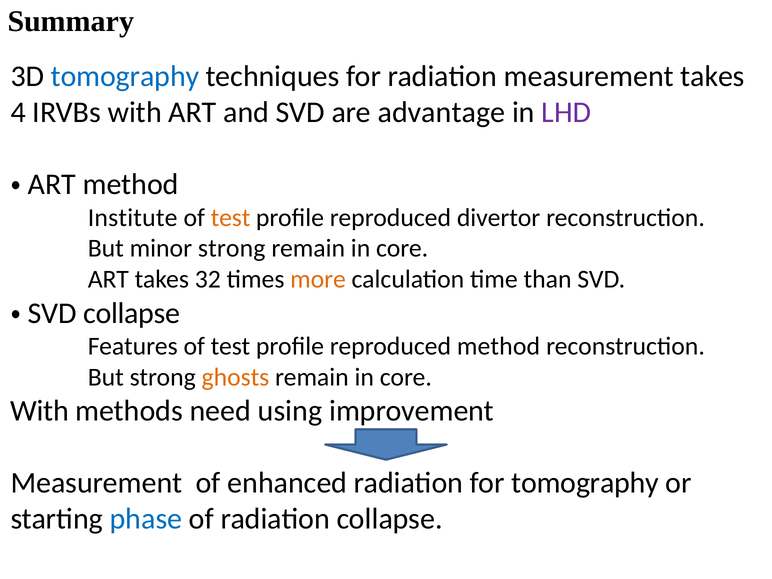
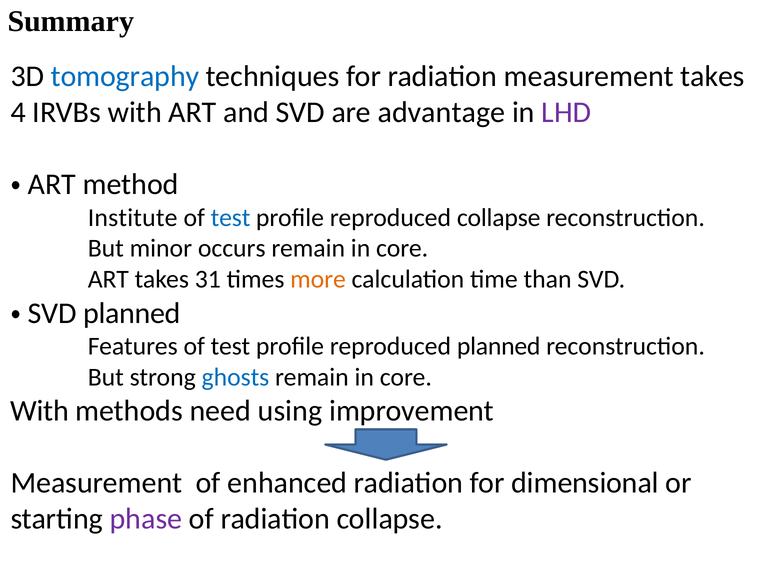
test colour: orange -> blue (231, 218)
reproduced divertor: divertor -> collapse (499, 218)
minor strong: strong -> occurs (232, 248)
32: 32 -> 31 (208, 279)
collapse: collapse -> planned (132, 313)
reproduced method: method -> planned (499, 346)
ghosts colour: orange -> blue (235, 377)
for tomography: tomography -> dimensional (585, 483)
phase colour: blue -> purple (146, 519)
